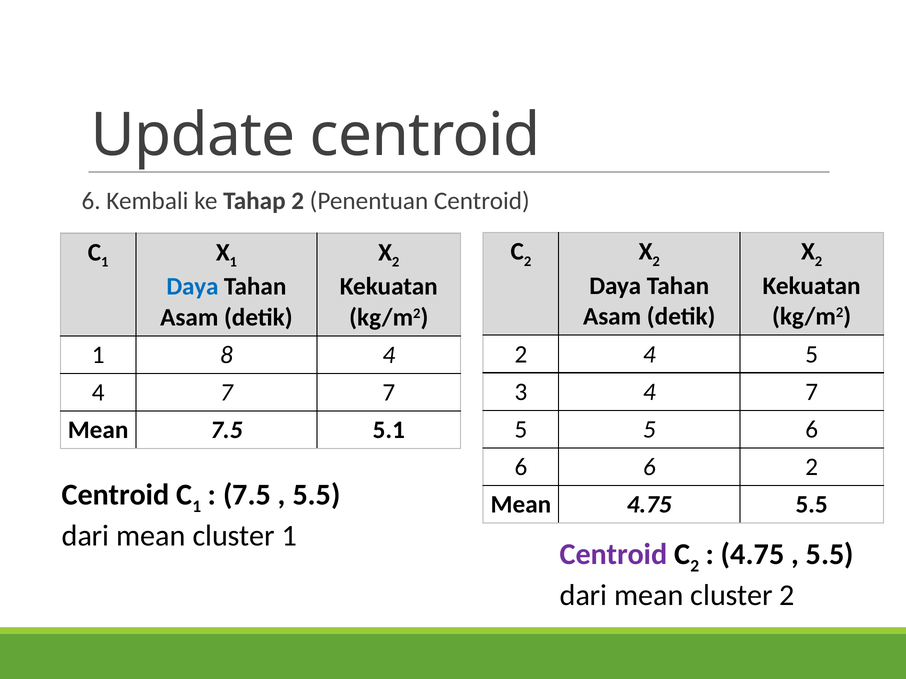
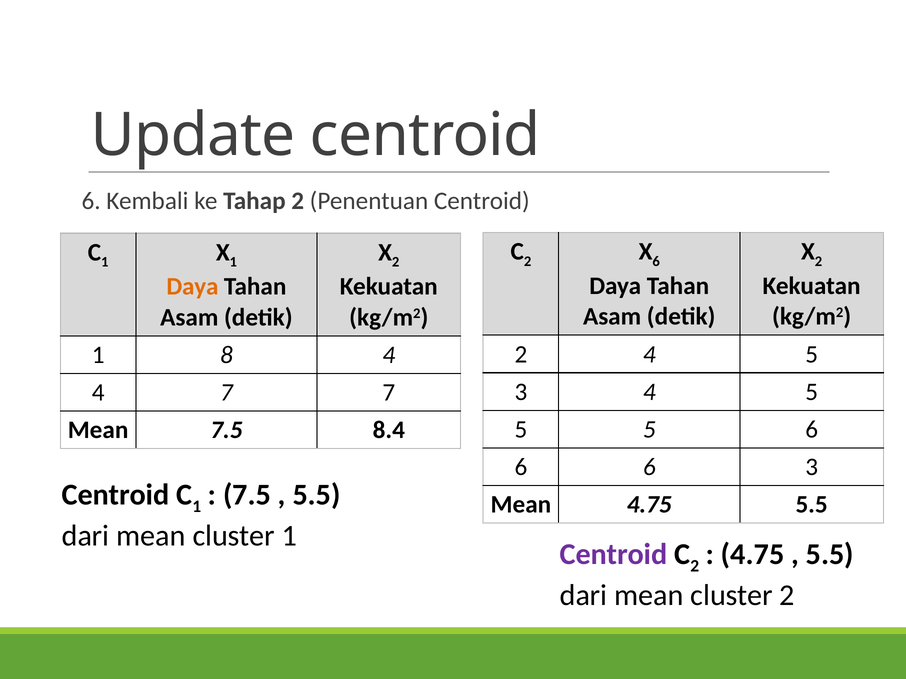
2: 2 -> 6 (656, 262)
Daya colour: blue -> orange (192, 287)
3 4 7: 7 -> 5 (812, 392)
5.1: 5.1 -> 8.4 (389, 430)
6 2: 2 -> 3 (812, 467)
